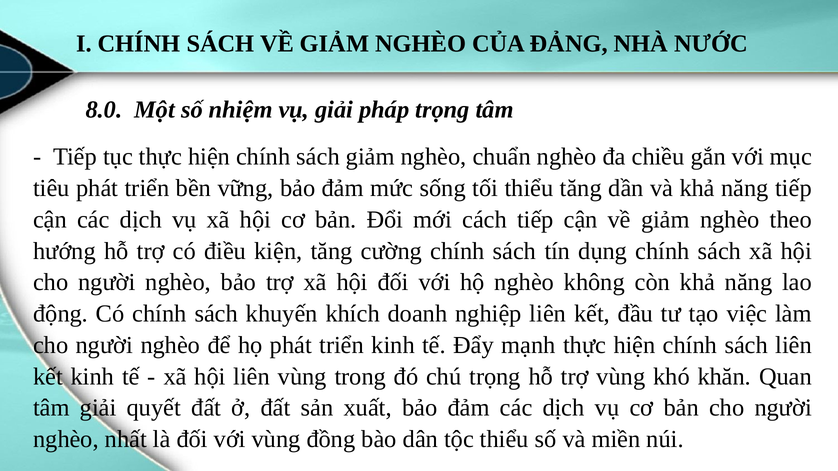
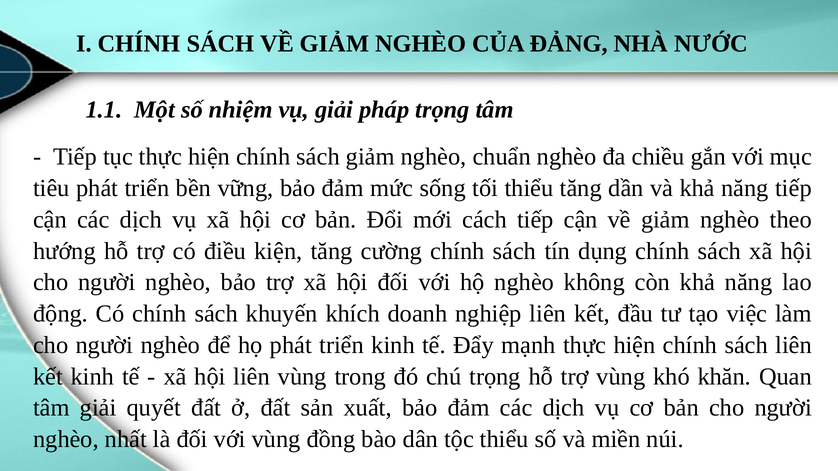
8.0: 8.0 -> 1.1 (104, 110)
